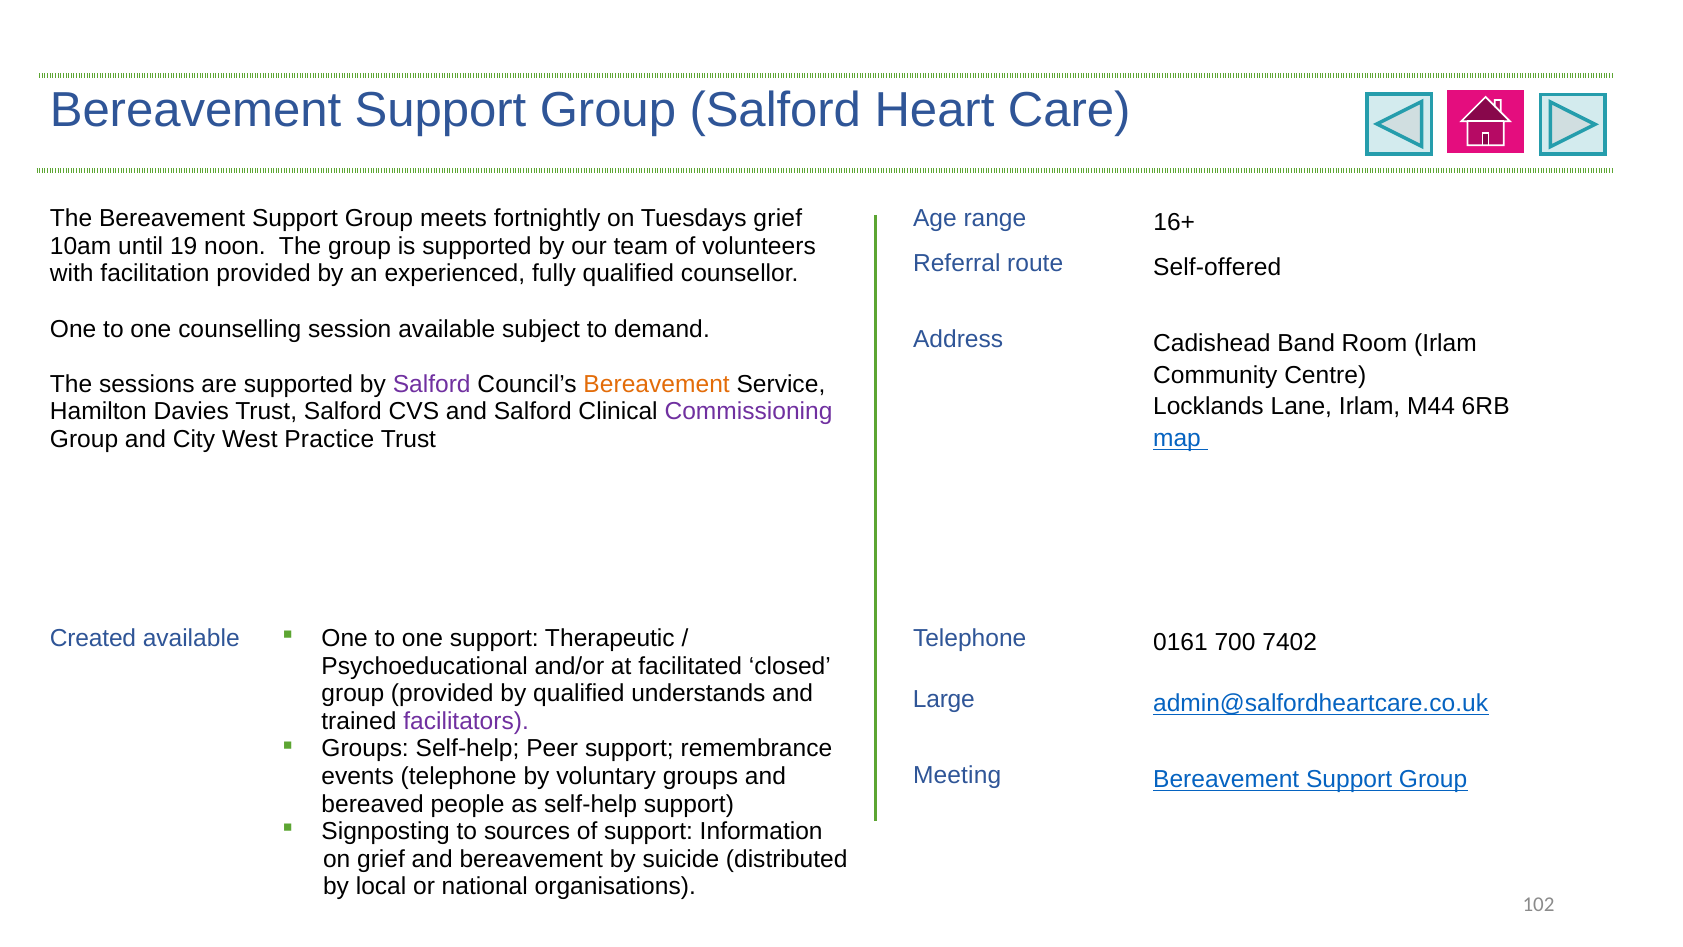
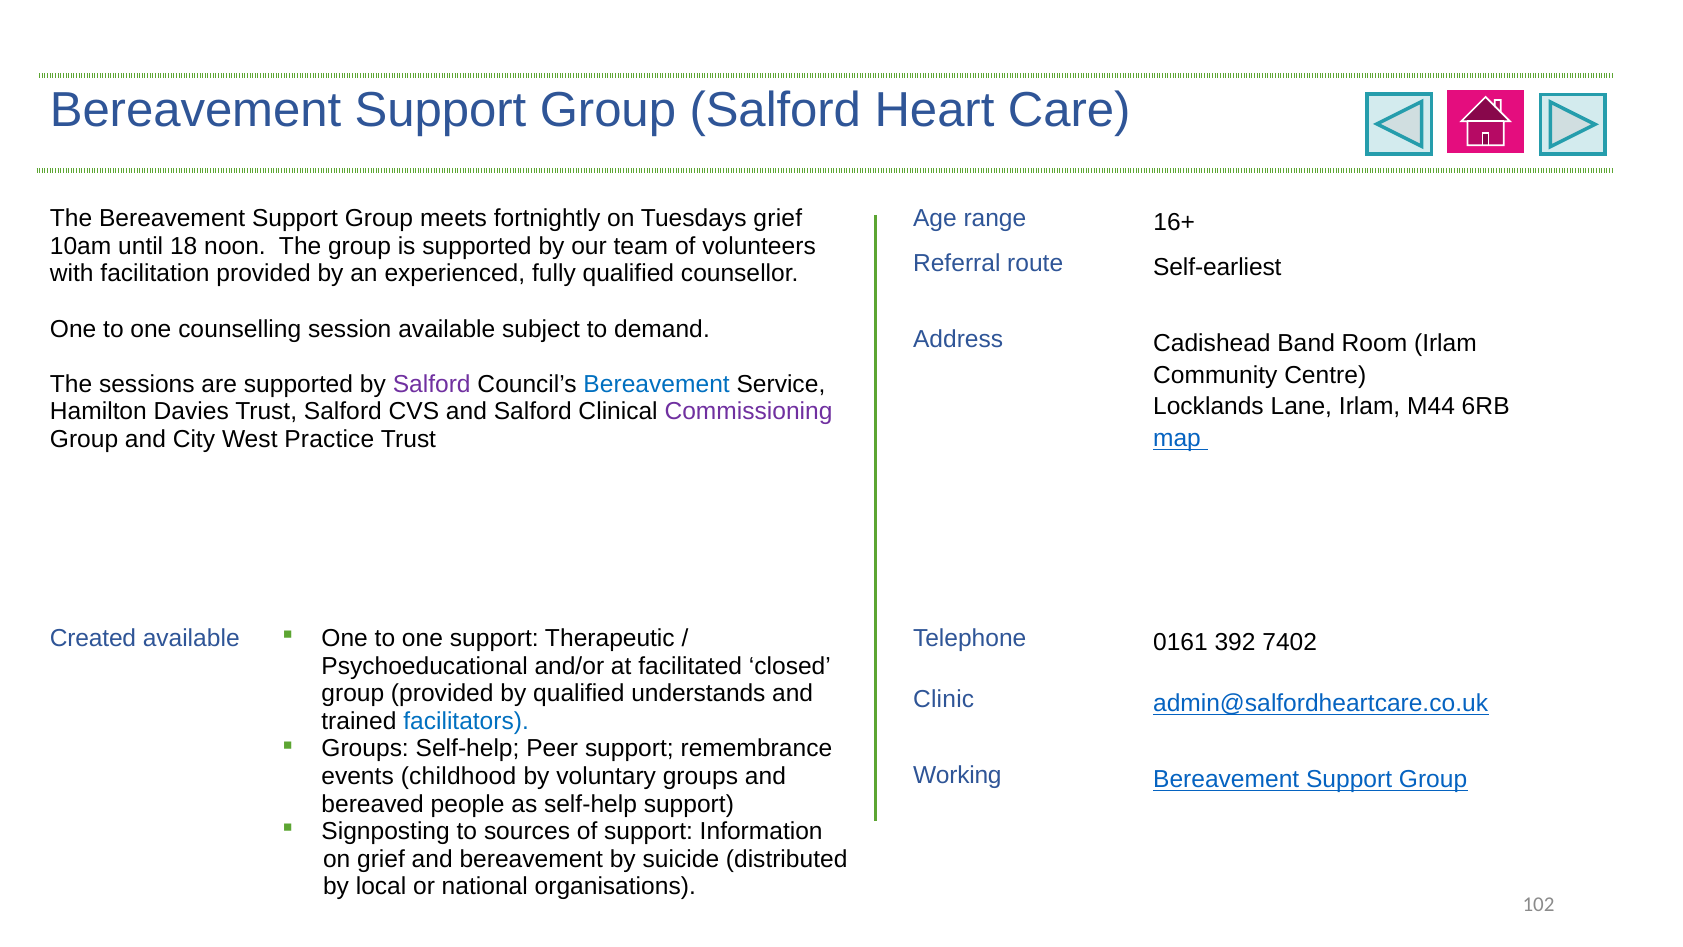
19: 19 -> 18 (184, 246)
Self-offered: Self-offered -> Self-earliest (1217, 267)
Bereavement colour: orange -> blue (657, 384)
700: 700 -> 392 (1235, 642)
Large: Large -> Clinic (944, 699)
facilitators colour: purple -> blue (466, 721)
Meeting: Meeting -> Working (957, 775)
events telephone: telephone -> childhood (459, 776)
